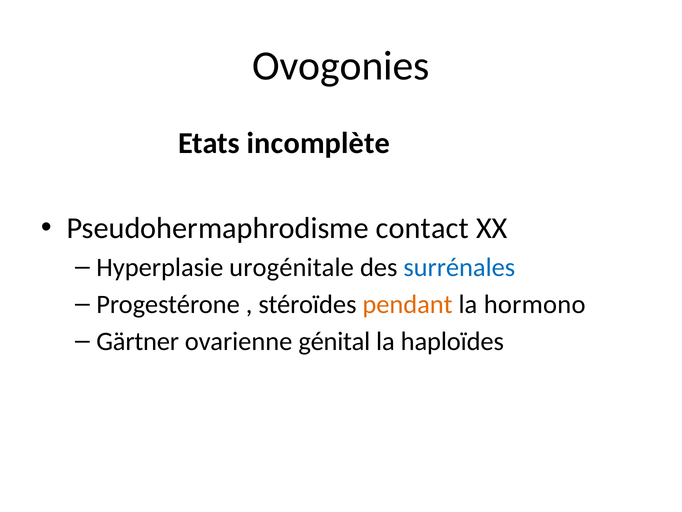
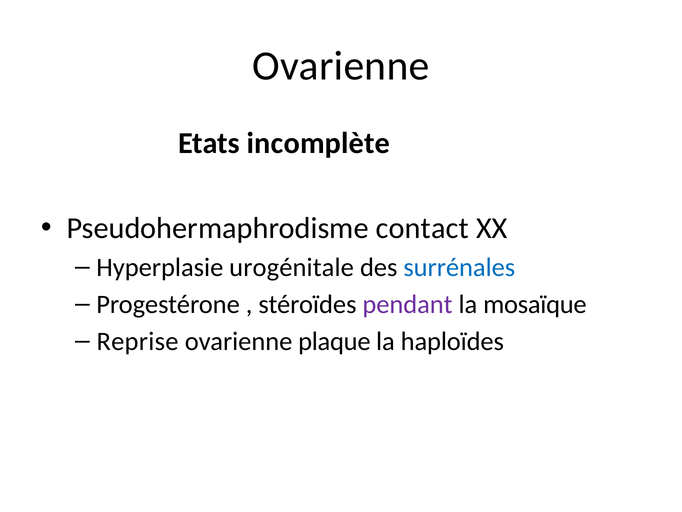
Ovogonies: Ovogonies -> Ovarienne (341, 66)
pendant colour: orange -> purple (408, 304)
hormono: hormono -> mosaïque (535, 304)
Gärtner: Gärtner -> Reprise (137, 341)
génital: génital -> plaque (334, 341)
